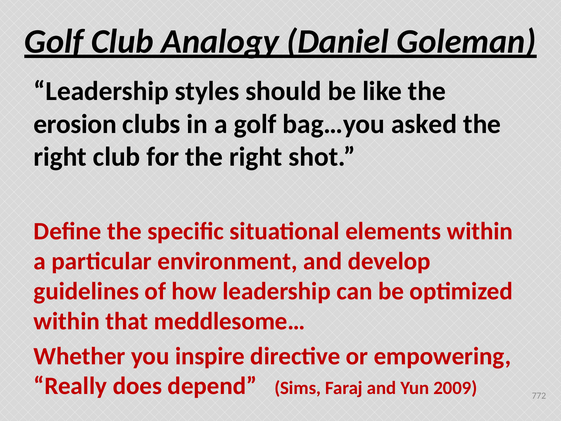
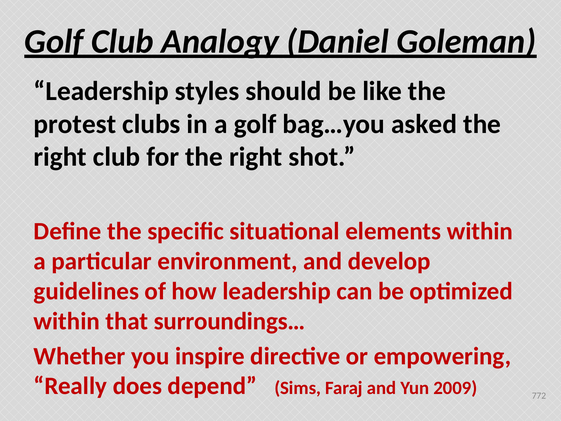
erosion: erosion -> protest (75, 124)
meddlesome…: meddlesome… -> surroundings… (230, 321)
